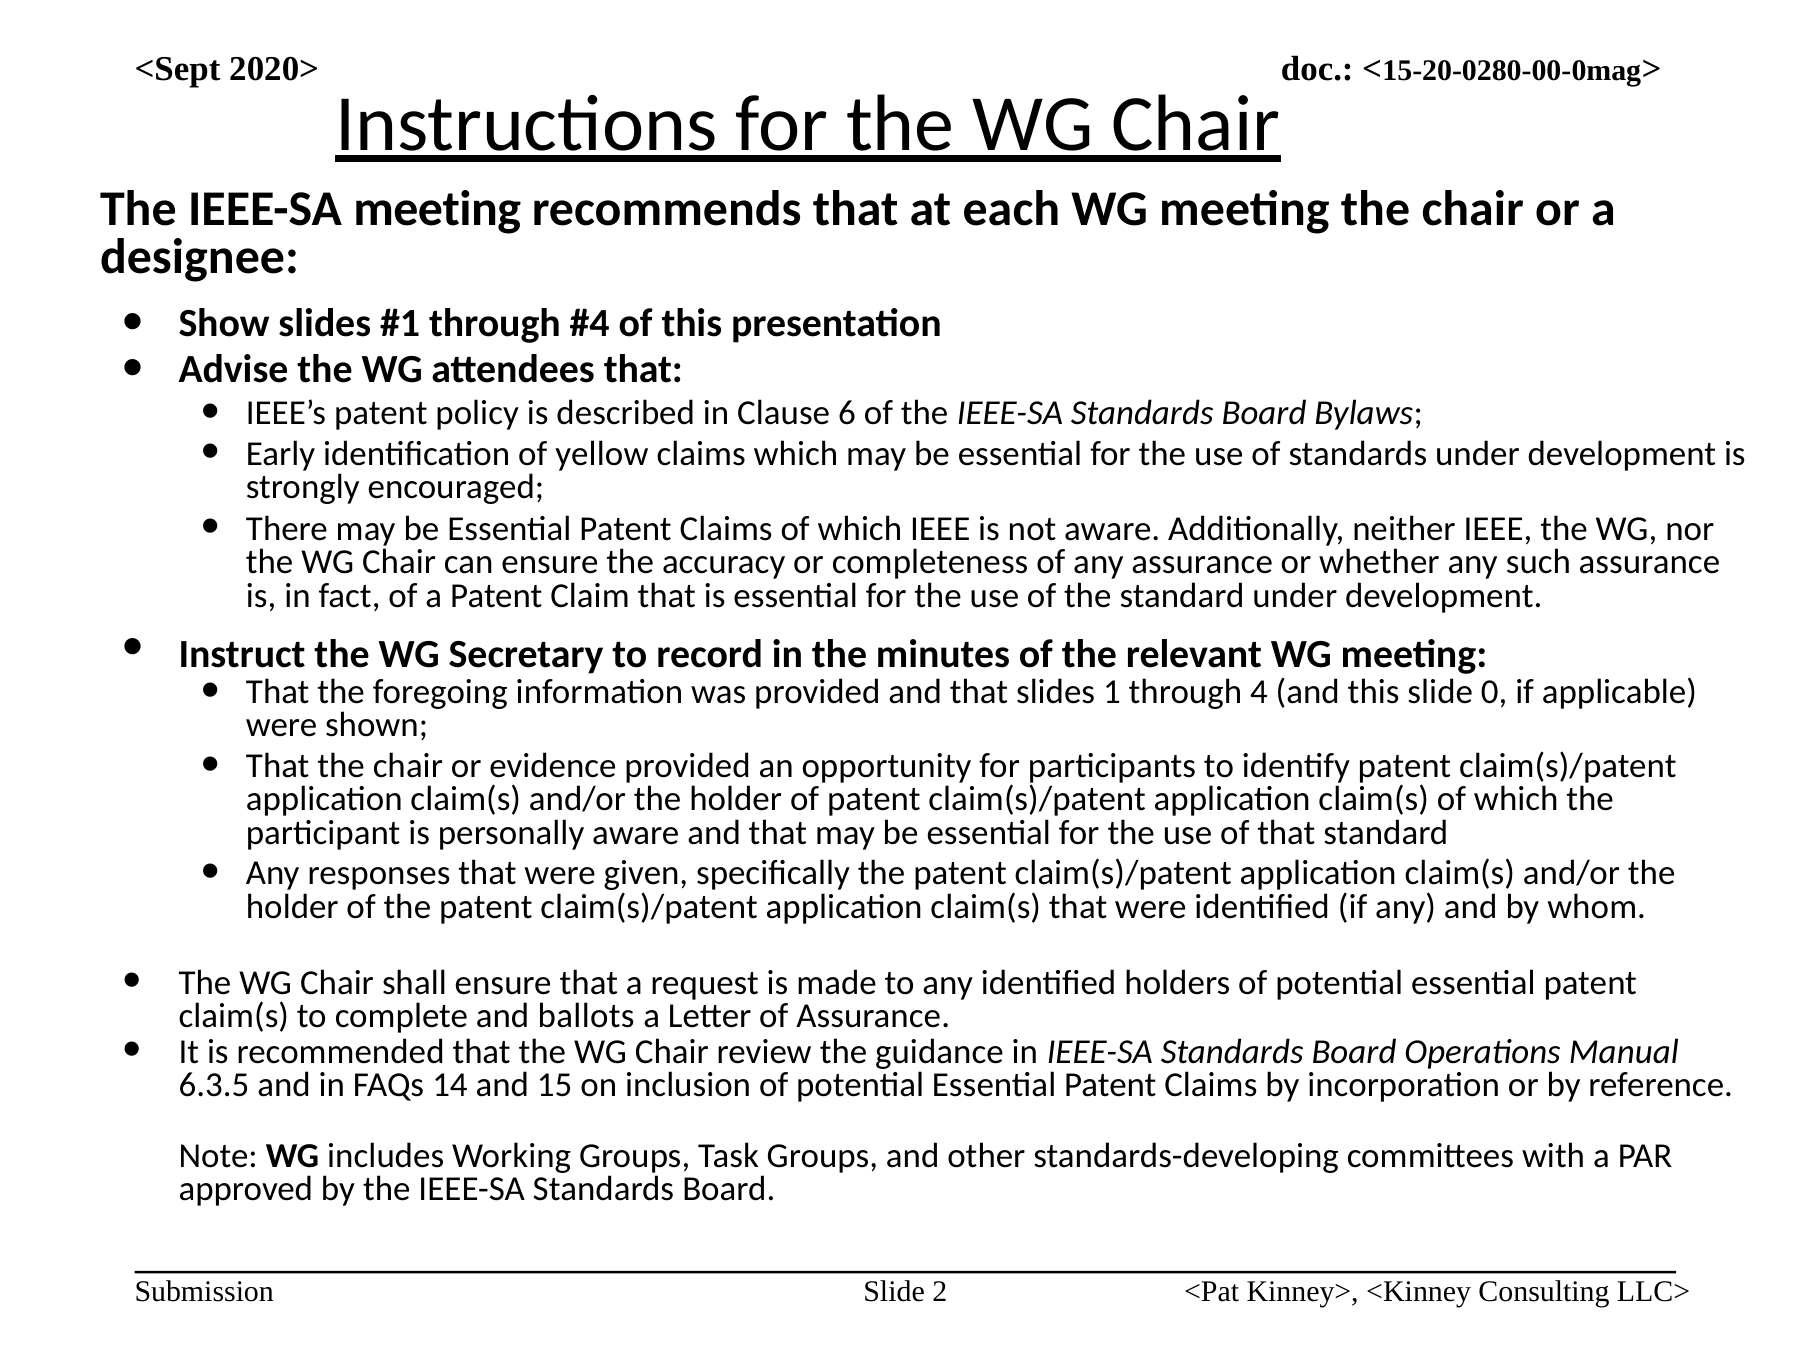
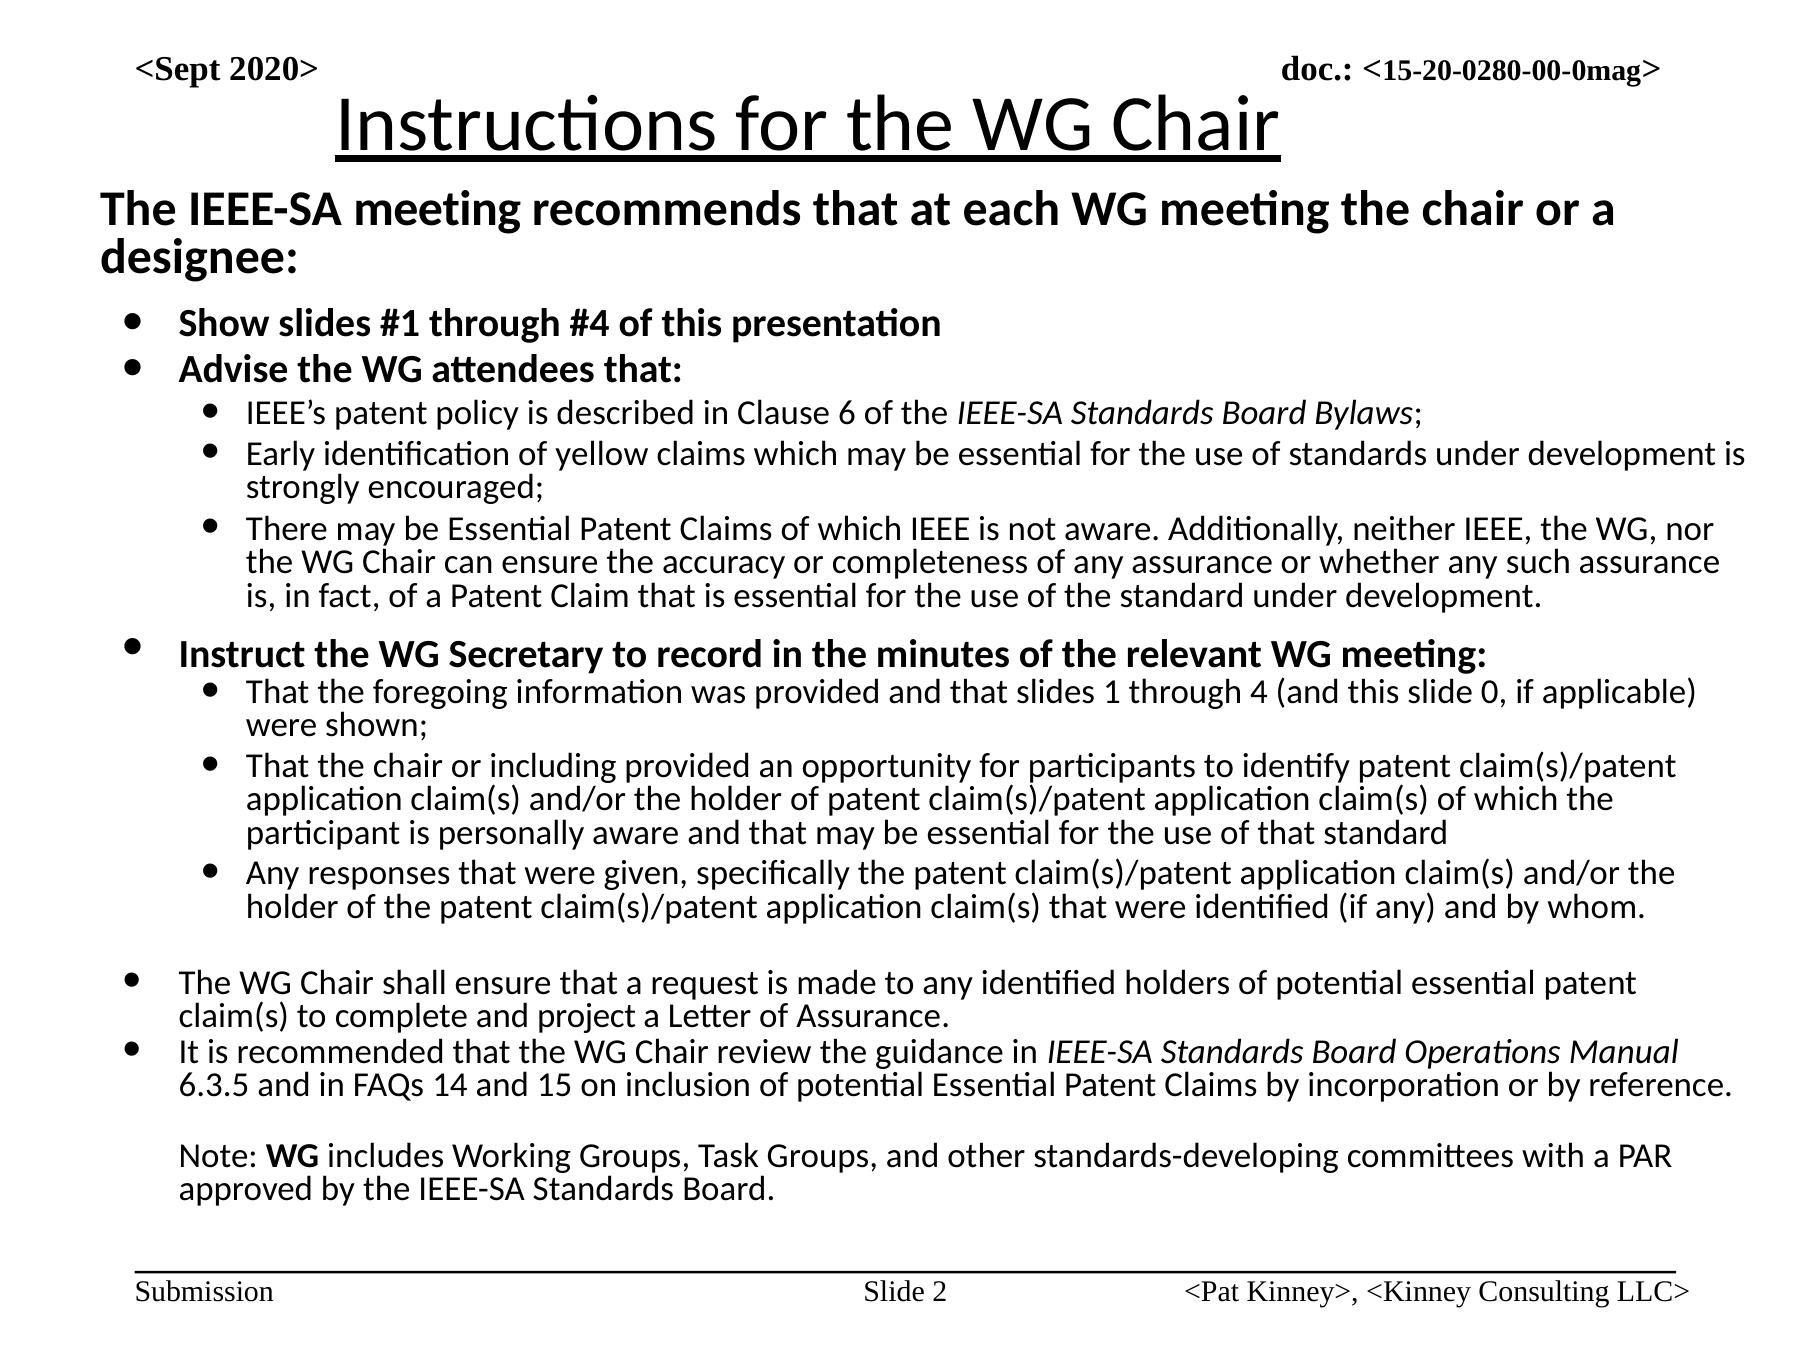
evidence: evidence -> including (553, 766)
ballots: ballots -> project (587, 1016)
